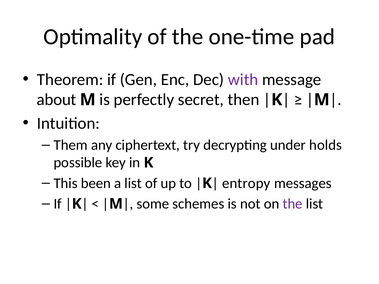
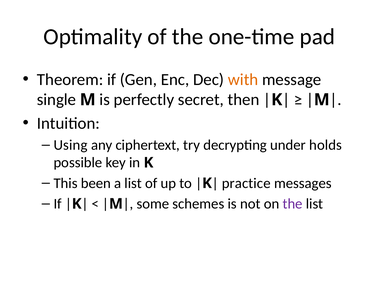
with colour: purple -> orange (243, 80)
about: about -> single (56, 100)
Them: Them -> Using (71, 145)
entropy: entropy -> practice (246, 183)
